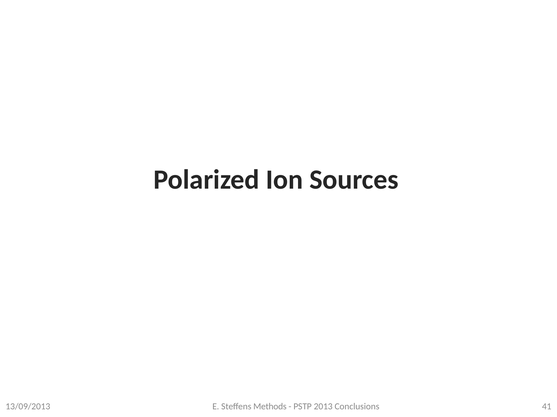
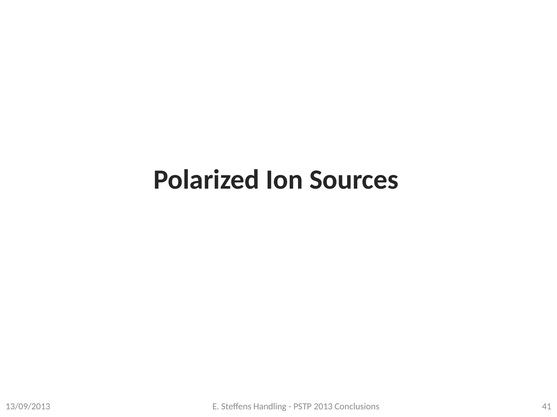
Methods: Methods -> Handling (270, 407)
